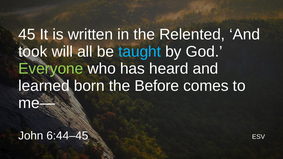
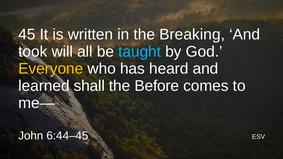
Relented: Relented -> Breaking (192, 34)
Everyone colour: light green -> yellow (51, 69)
born: born -> shall (89, 86)
